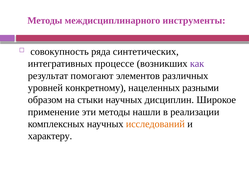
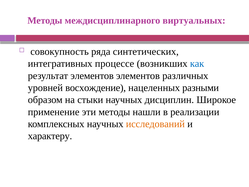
инструменты: инструменты -> виртуальных (194, 20)
как colour: purple -> blue (197, 64)
результат помогают: помогают -> элементов (92, 76)
конкретному: конкретному -> восхождение (96, 88)
